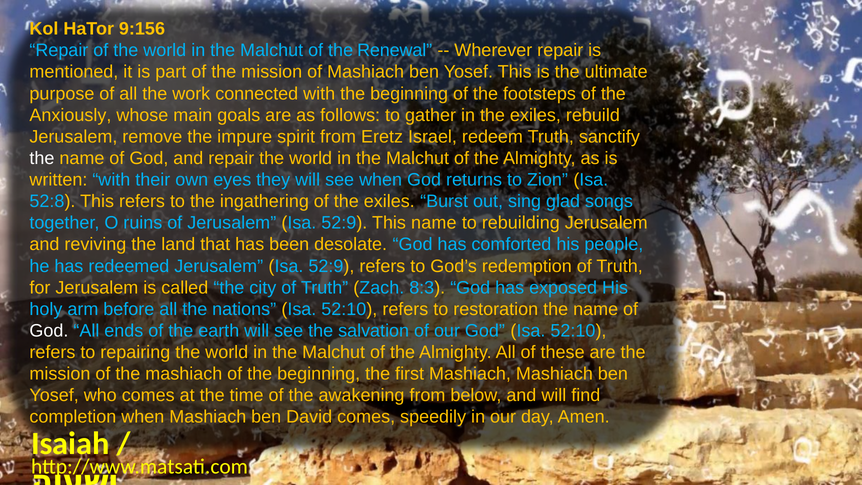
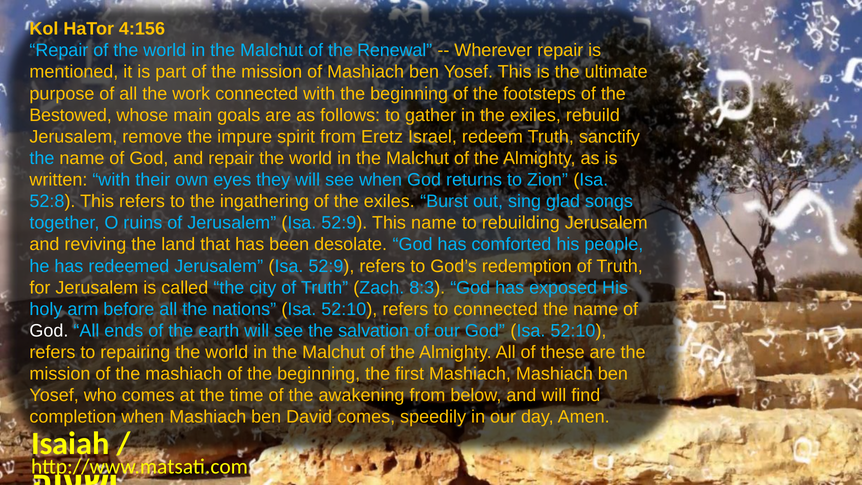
9:156: 9:156 -> 4:156 (142, 29)
Anxiously: Anxiously -> Bestowed (71, 115)
the colour: white -> light blue (42, 158)
to restoration: restoration -> connected (496, 309)
